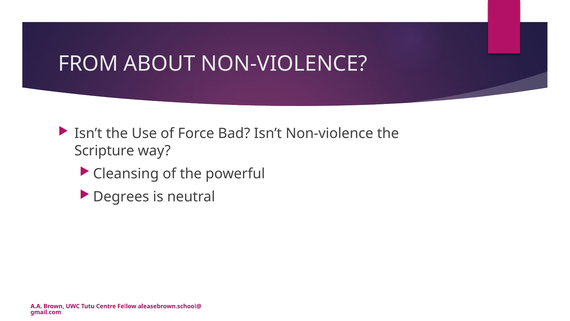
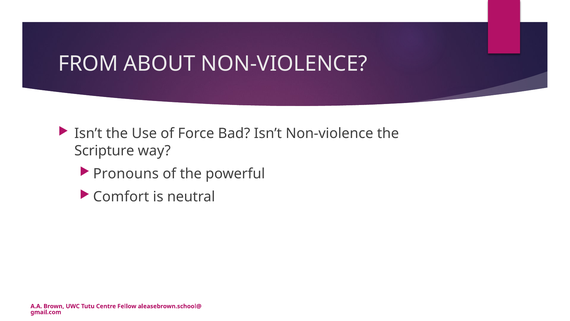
Cleansing: Cleansing -> Pronouns (126, 174)
Degrees: Degrees -> Comfort (121, 197)
